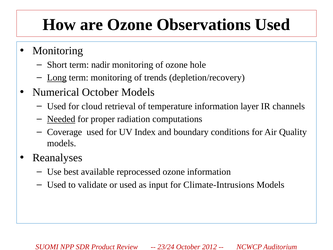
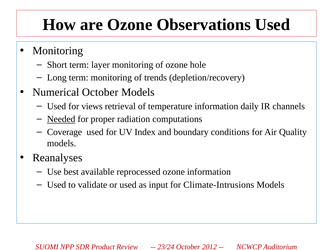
nadir: nadir -> layer (101, 65)
Long underline: present -> none (57, 78)
cloud: cloud -> views (92, 106)
layer: layer -> daily (250, 106)
